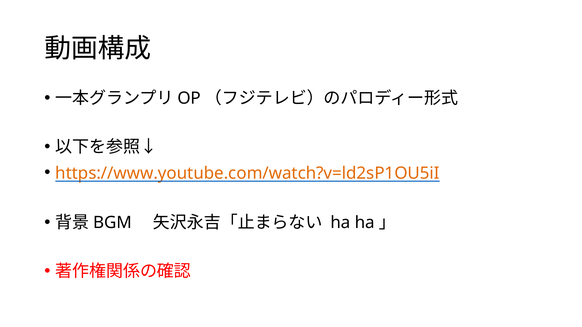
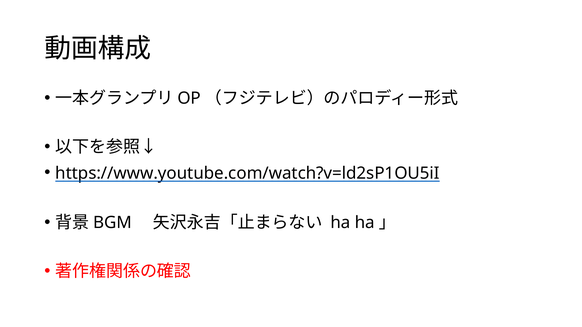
https://www.youtube.com/watch?v=ld2sP1OU5iI colour: orange -> black (248, 174)
